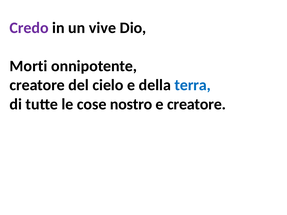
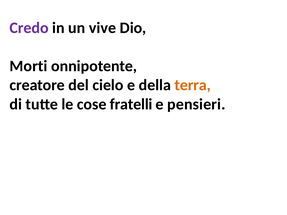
terra colour: blue -> orange (193, 85)
nostro: nostro -> fratelli (131, 104)
e creatore: creatore -> pensieri (196, 104)
